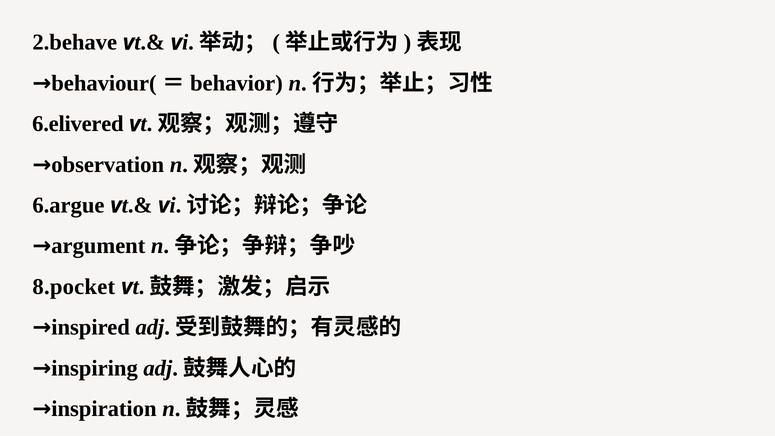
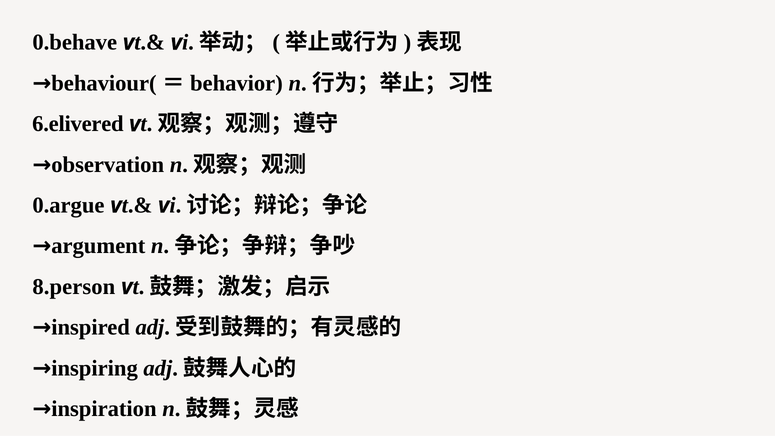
2.behave: 2.behave -> 0.behave (75, 42)
6.argue: 6.argue -> 0.argue (68, 205)
8.pocket: 8.pocket -> 8.person (74, 287)
